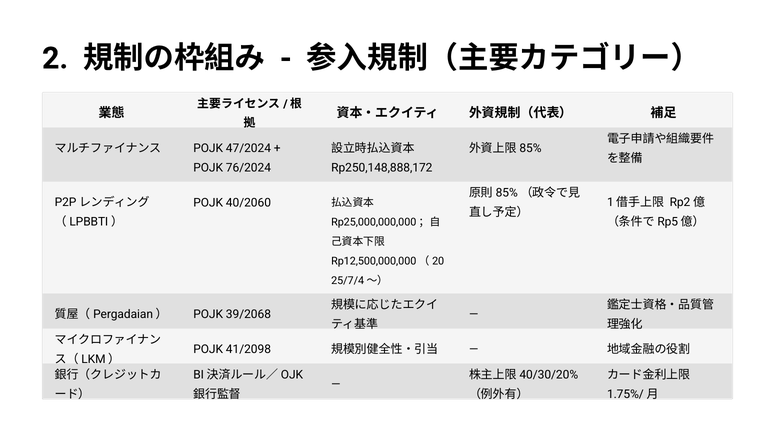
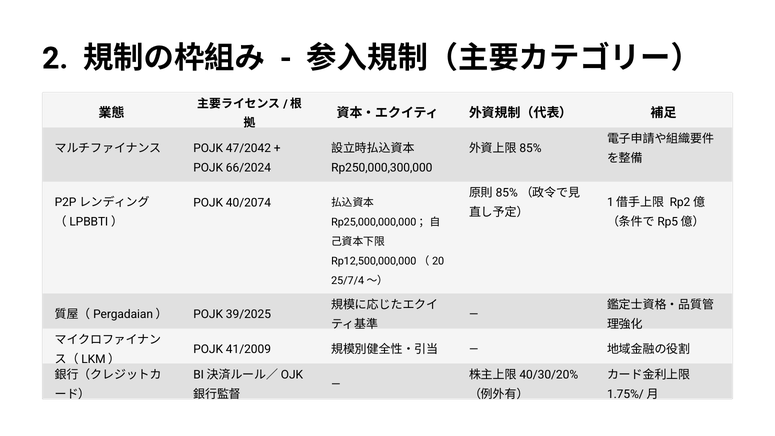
47/2024: 47/2024 -> 47/2042 (248, 148)
76/2024: 76/2024 -> 66/2024 (248, 168)
Rp250,148,888,172: Rp250,148,888,172 -> Rp250,000,300,000 (382, 168)
40/2060: 40/2060 -> 40/2074 (248, 203)
39/2068: 39/2068 -> 39/2025 (248, 314)
41/2098: 41/2098 -> 41/2009 (248, 349)
